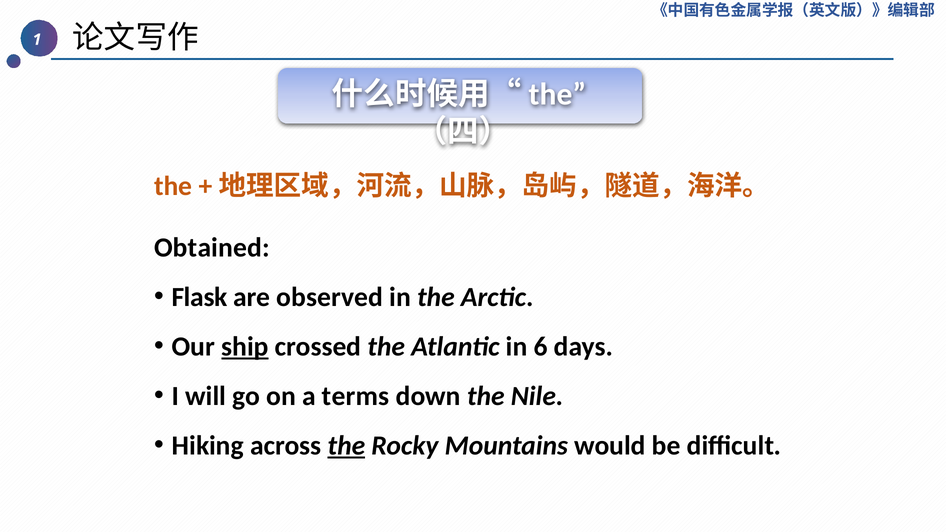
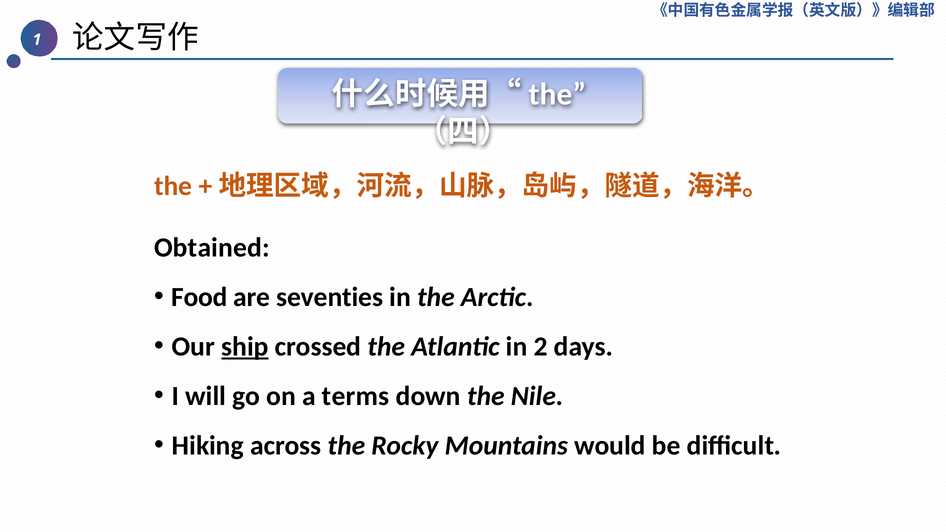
Flask: Flask -> Food (200, 297)
observed: observed -> seventies (330, 297)
6: 6 -> 2 (541, 347)
the underline: present -> none (346, 446)
